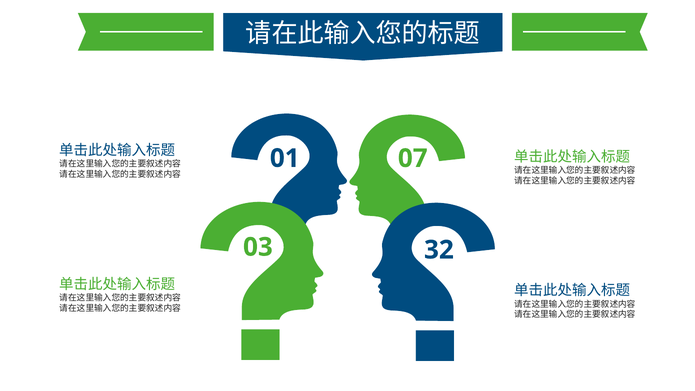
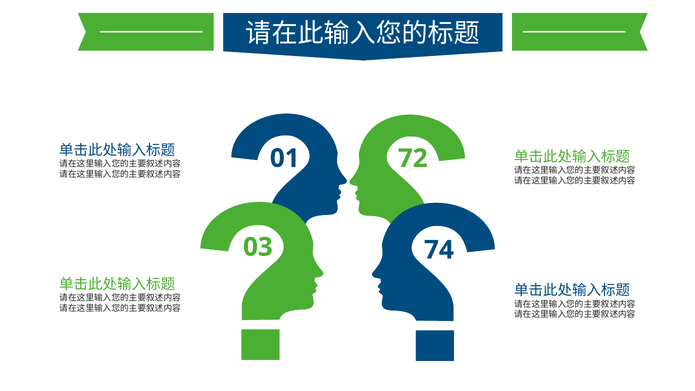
07: 07 -> 72 (413, 158)
32: 32 -> 74 (439, 250)
